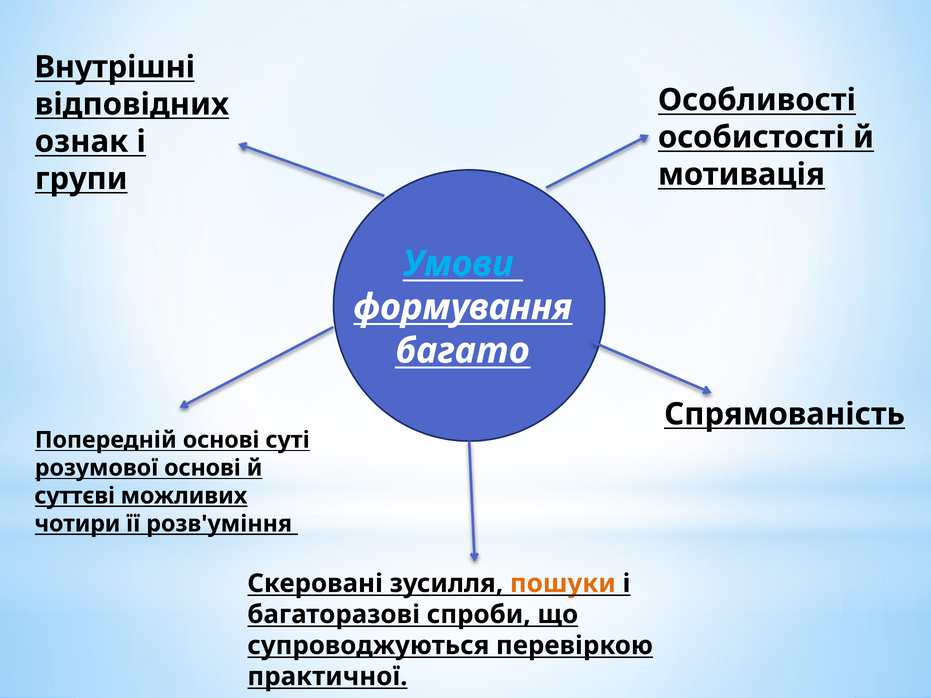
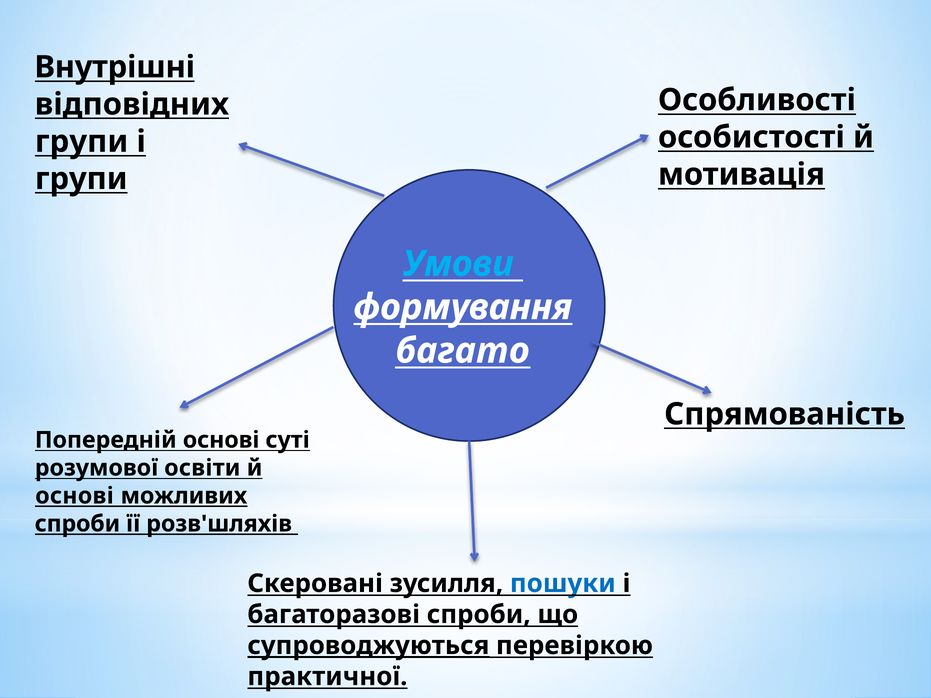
ознак: ознак -> групи (82, 142)
розумової основі: основі -> освіти (202, 468)
суттєві: суттєві -> основі (74, 496)
чотири: чотири -> спроби (77, 524)
розв'уміння: розв'уміння -> розв'шляхів (219, 524)
пошуки colour: orange -> blue (563, 584)
супроводжуються underline: none -> present (368, 646)
